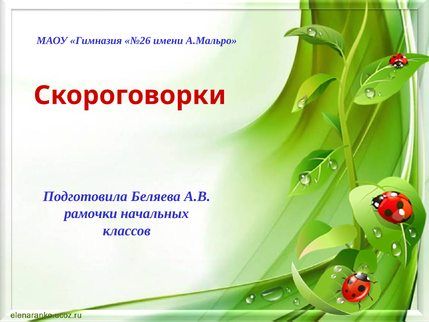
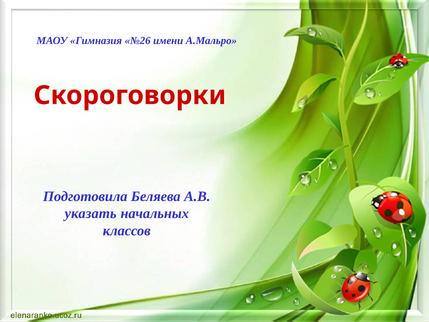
рамочки: рамочки -> указать (91, 213)
